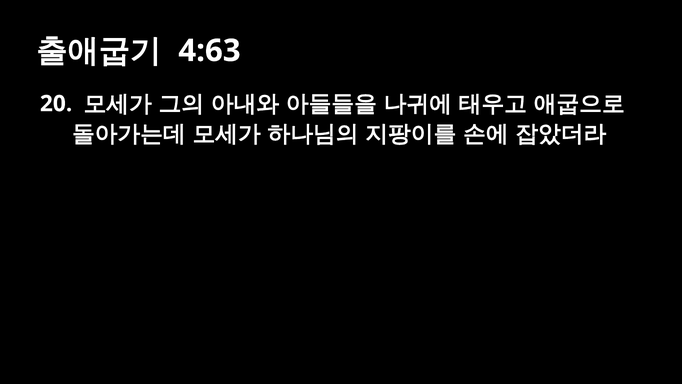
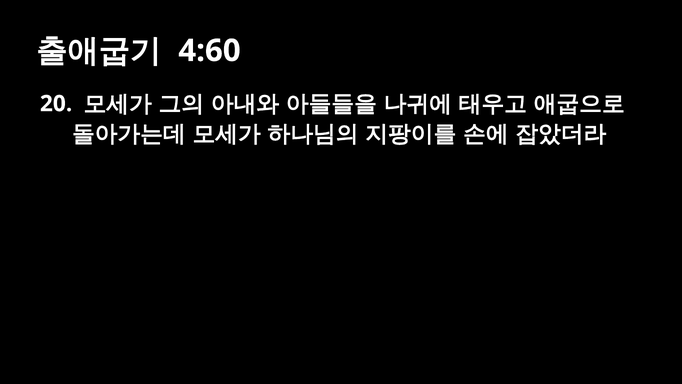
4:63: 4:63 -> 4:60 (210, 51)
